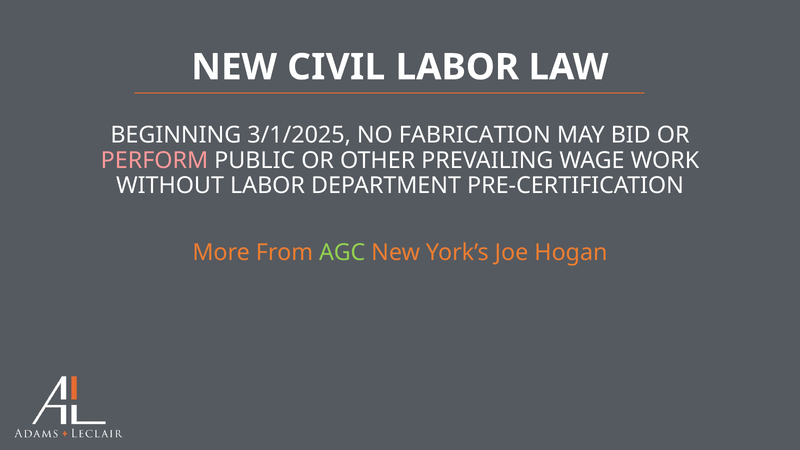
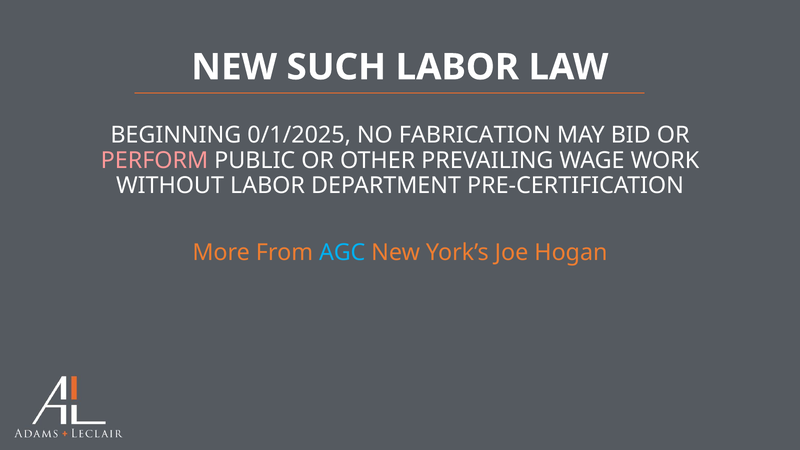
CIVIL: CIVIL -> SUCH (336, 67)
3/1/2025: 3/1/2025 -> 0/1/2025 (299, 135)
AGC colour: light green -> light blue (342, 253)
